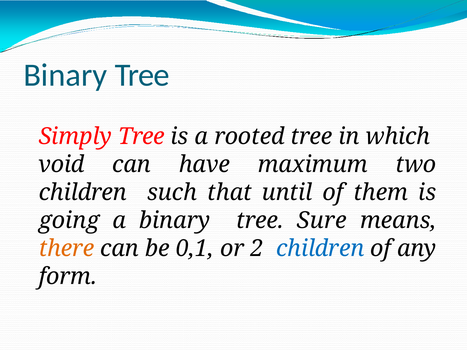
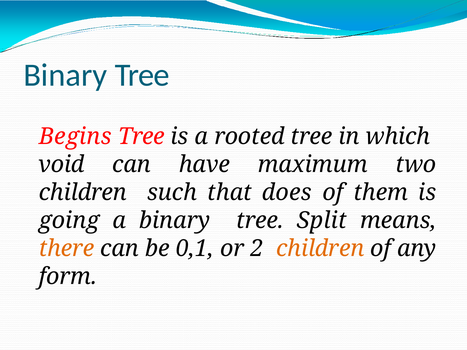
Simply: Simply -> Begins (75, 136)
until: until -> does (287, 193)
Sure: Sure -> Split (322, 221)
children colour: blue -> orange (320, 249)
